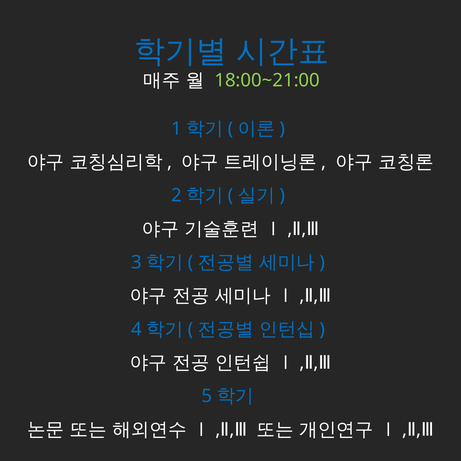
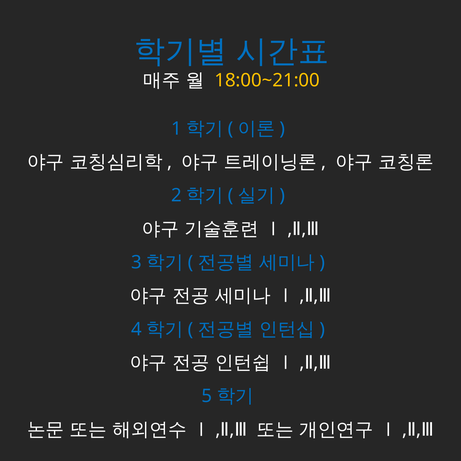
18:00~21:00 colour: light green -> yellow (267, 80)
